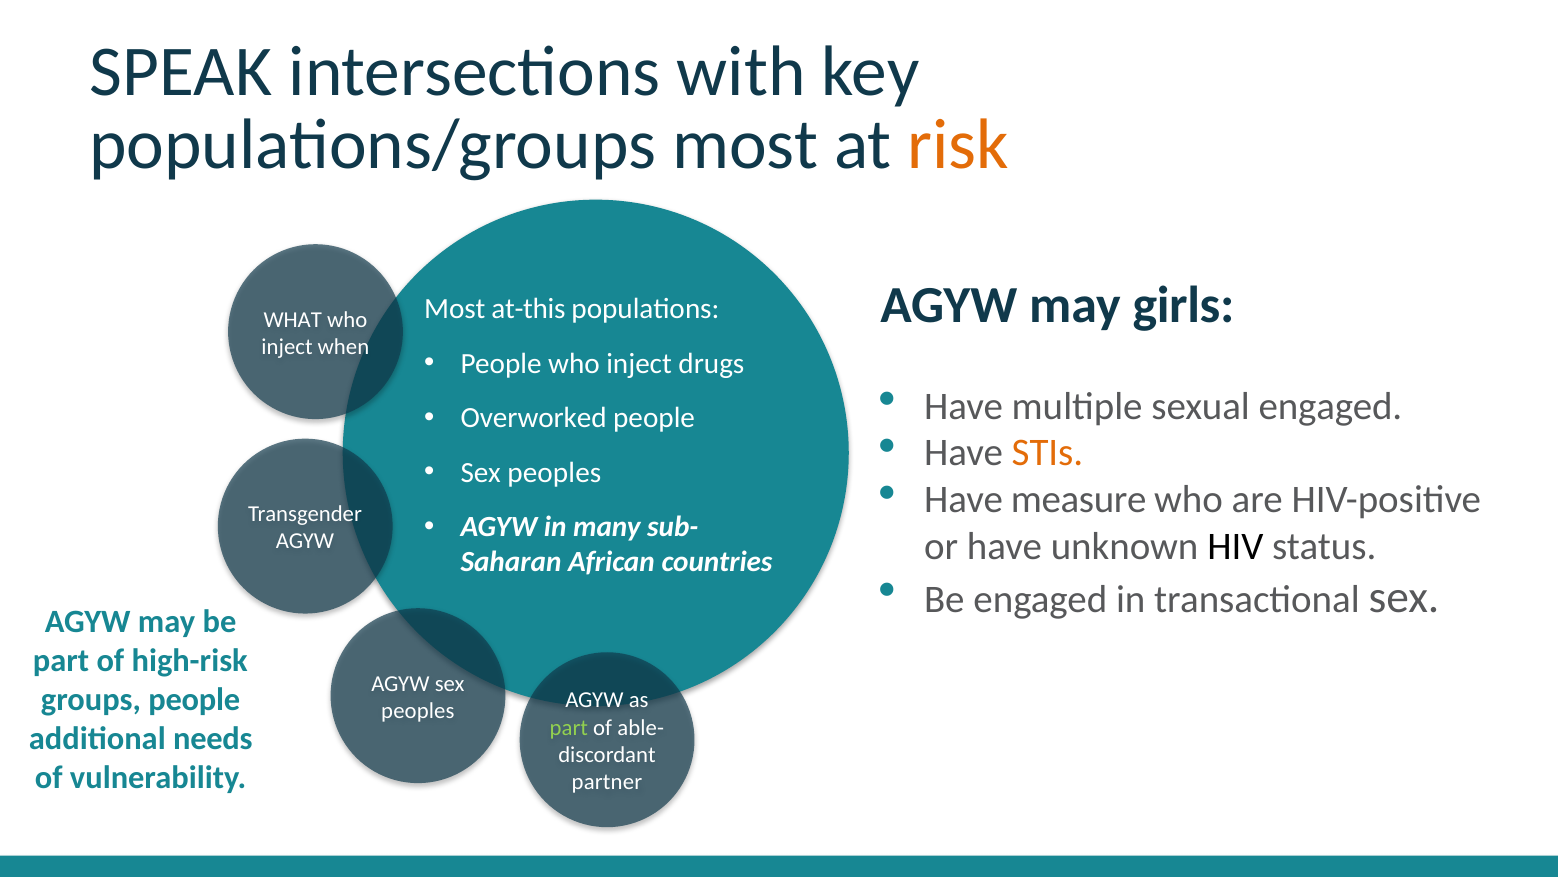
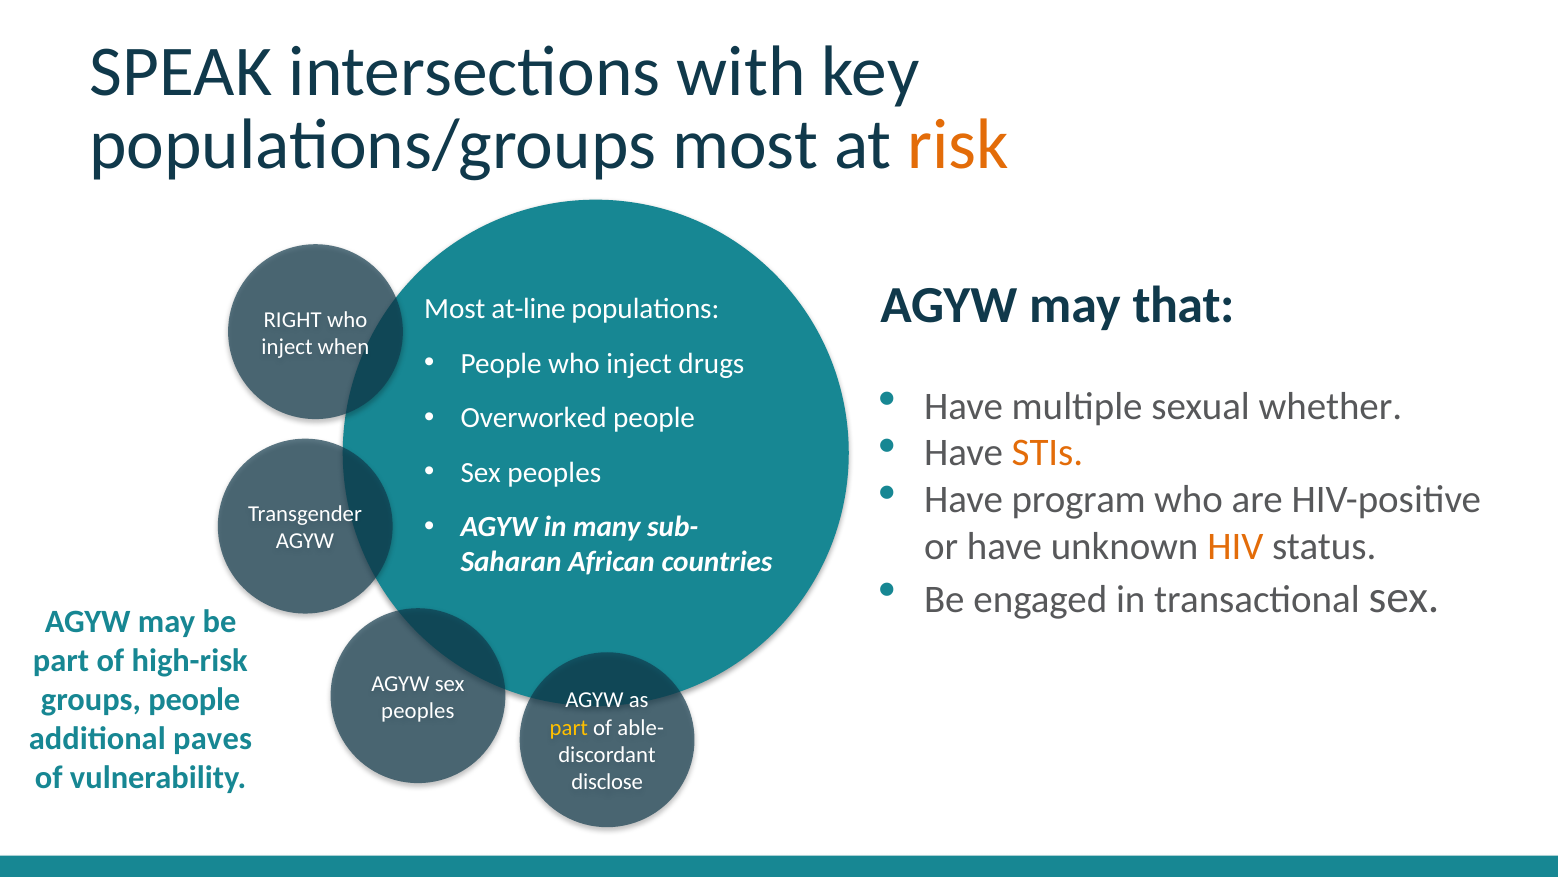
girls: girls -> that (1184, 305)
at-this: at-this -> at-line (528, 309)
WHAT: WHAT -> RIGHT (293, 319)
sexual engaged: engaged -> whether (1330, 406)
measure: measure -> program (1079, 499)
HIV colour: black -> orange (1235, 546)
part colour: light green -> yellow (569, 727)
needs: needs -> paves (213, 738)
partner: partner -> disclose (607, 782)
